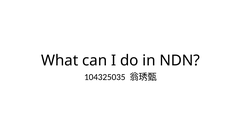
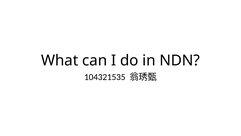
104325035: 104325035 -> 104321535 (105, 77)
